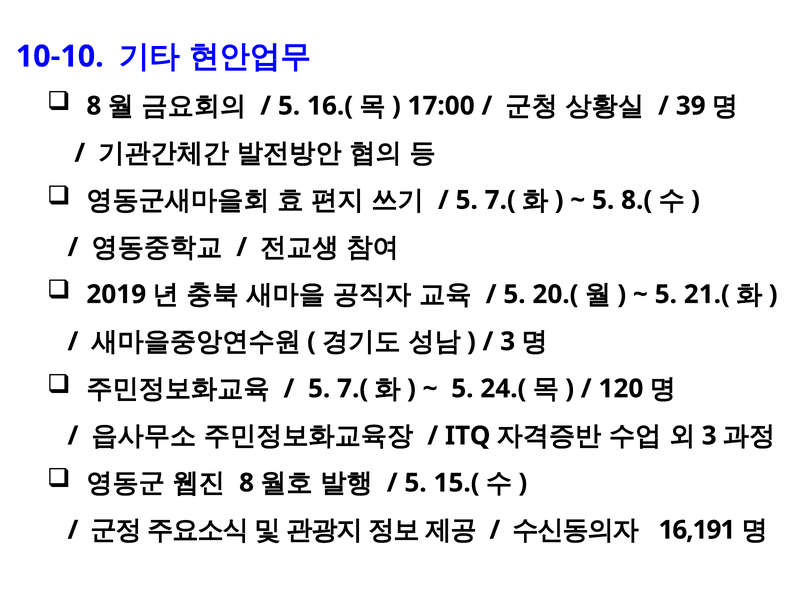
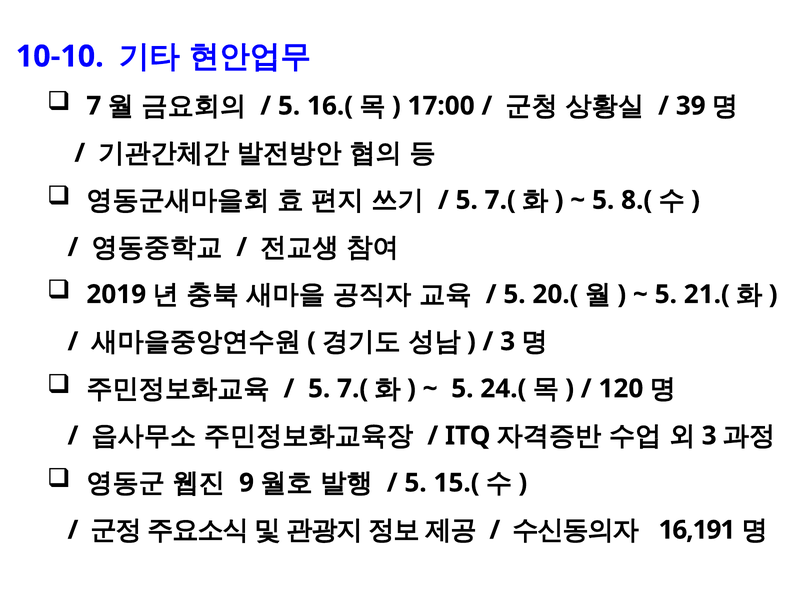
8: 8 -> 7 (94, 106)
8: 8 -> 9 (247, 483)
